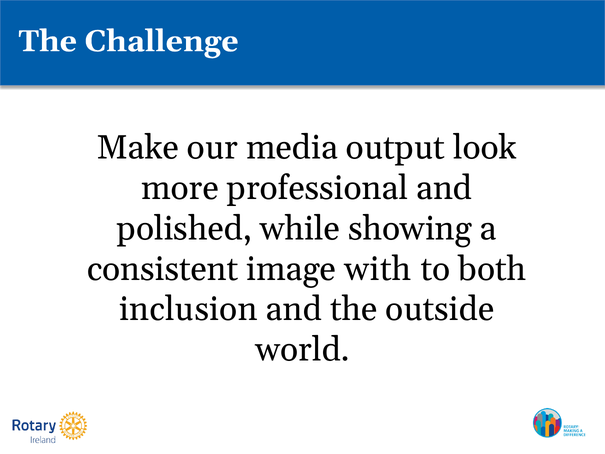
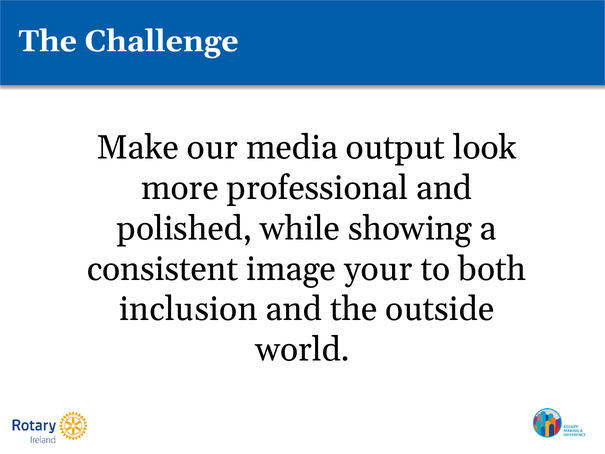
with: with -> your (378, 269)
